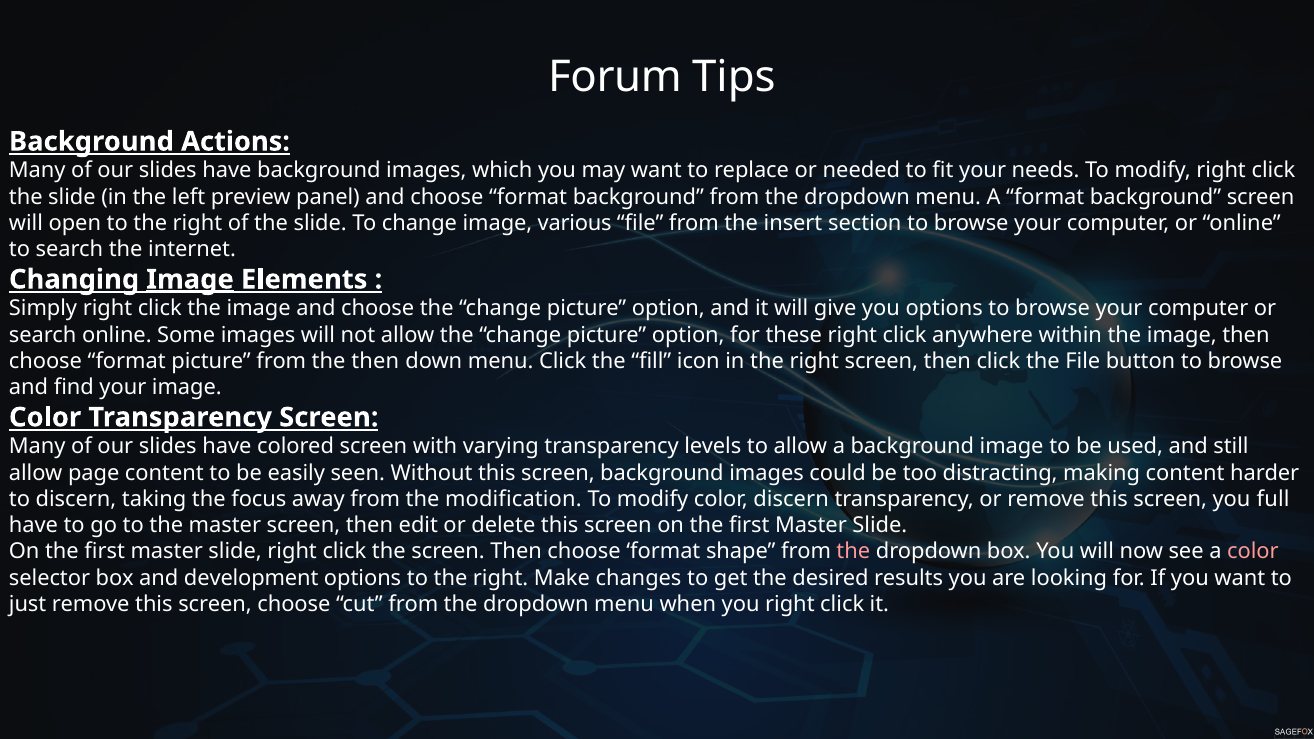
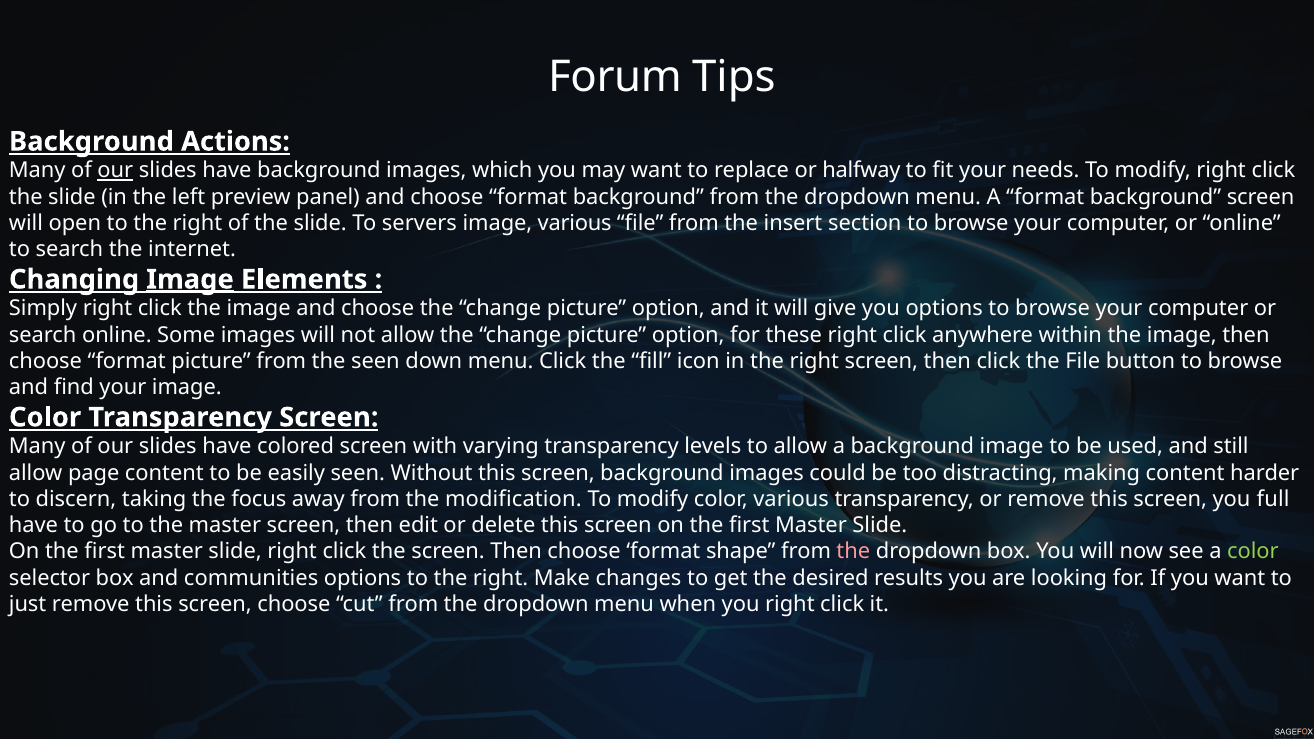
our underline: none -> present (115, 171)
needed: needed -> halfway (861, 171)
To change: change -> servers (419, 223)
the then: then -> seen (375, 361)
color discern: discern -> various (791, 499)
color colour: pink -> light green (1253, 552)
development: development -> communities (251, 578)
